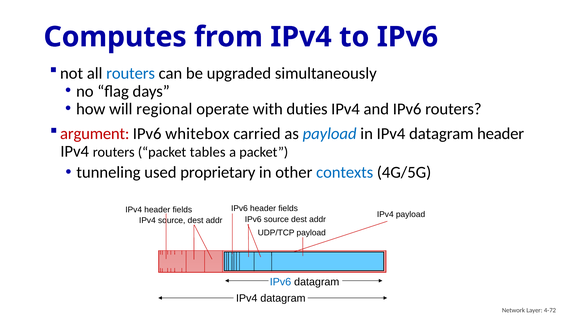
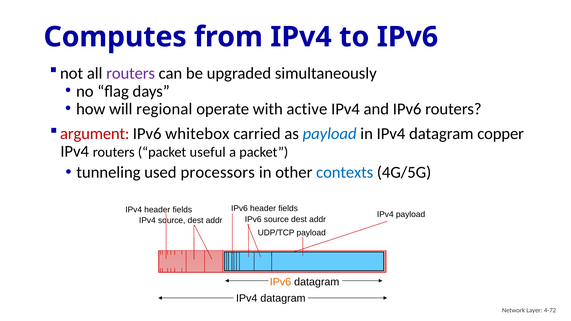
routers colour: blue -> purple (131, 73)
duties: duties -> active (307, 109)
datagram header: header -> copper (501, 134)
tables: tables -> useful (208, 152)
proprietary: proprietary -> processors (218, 173)
IPv6 colour: blue -> orange (280, 282)
